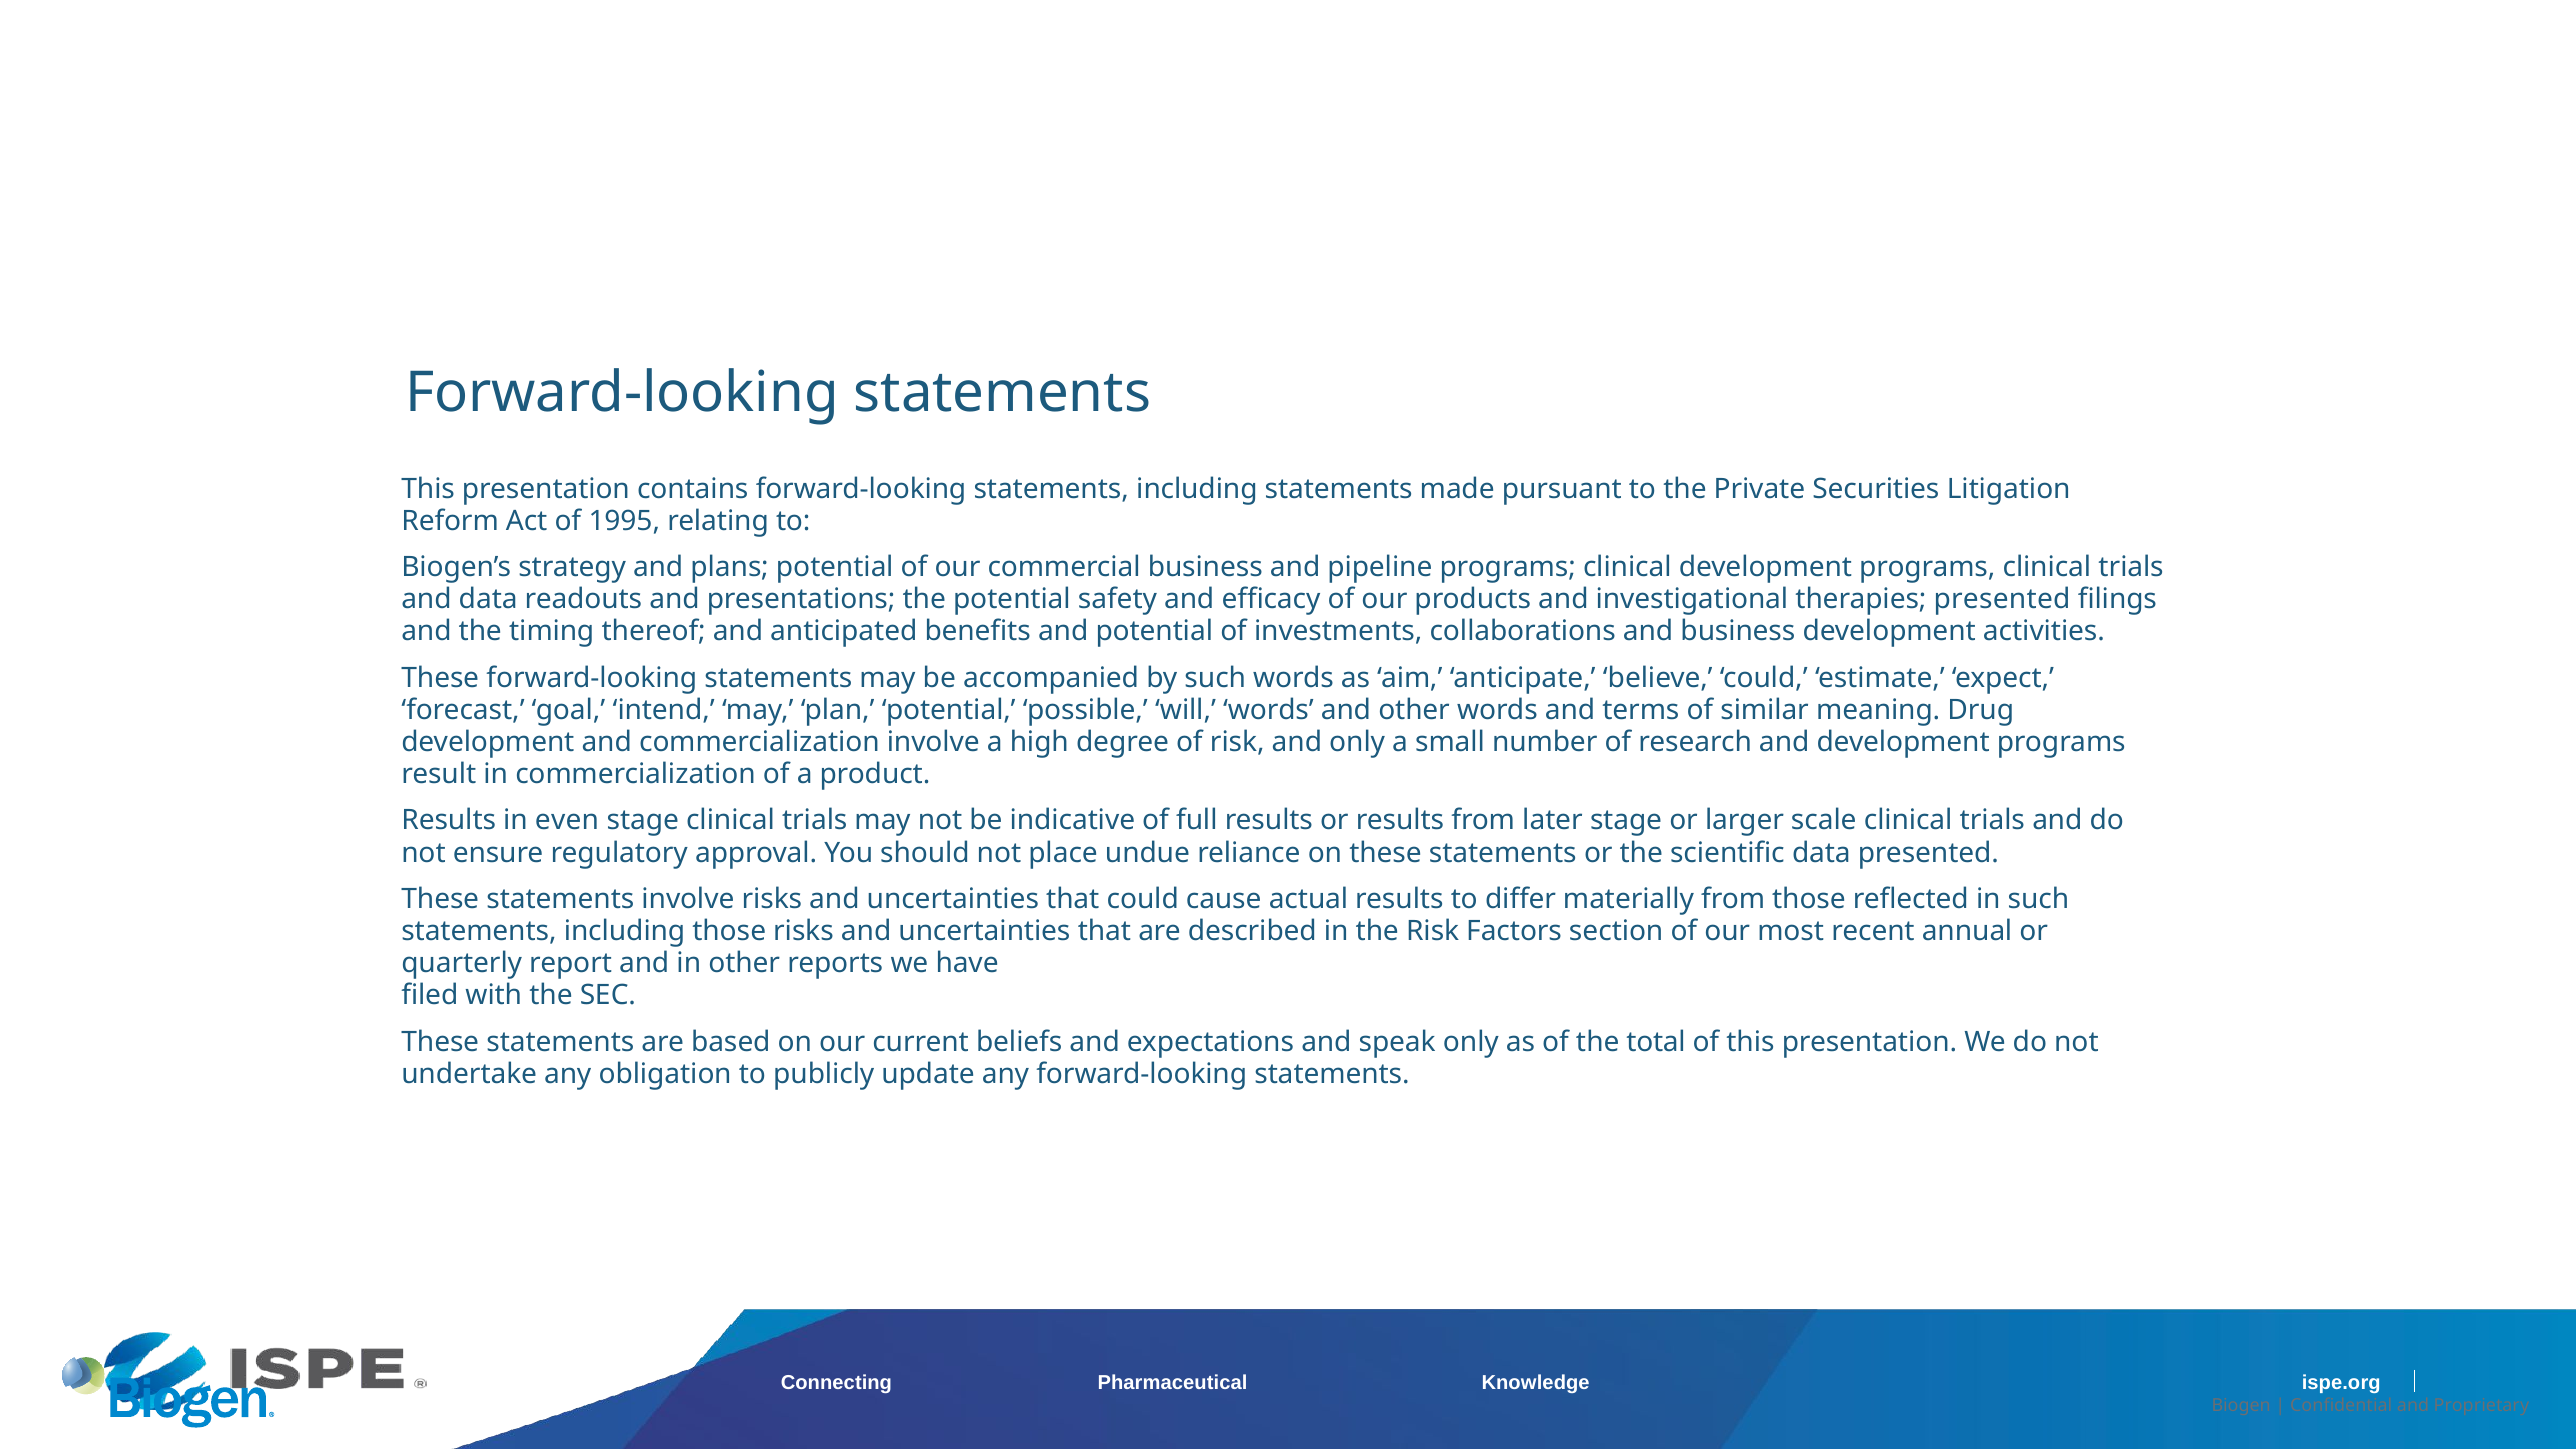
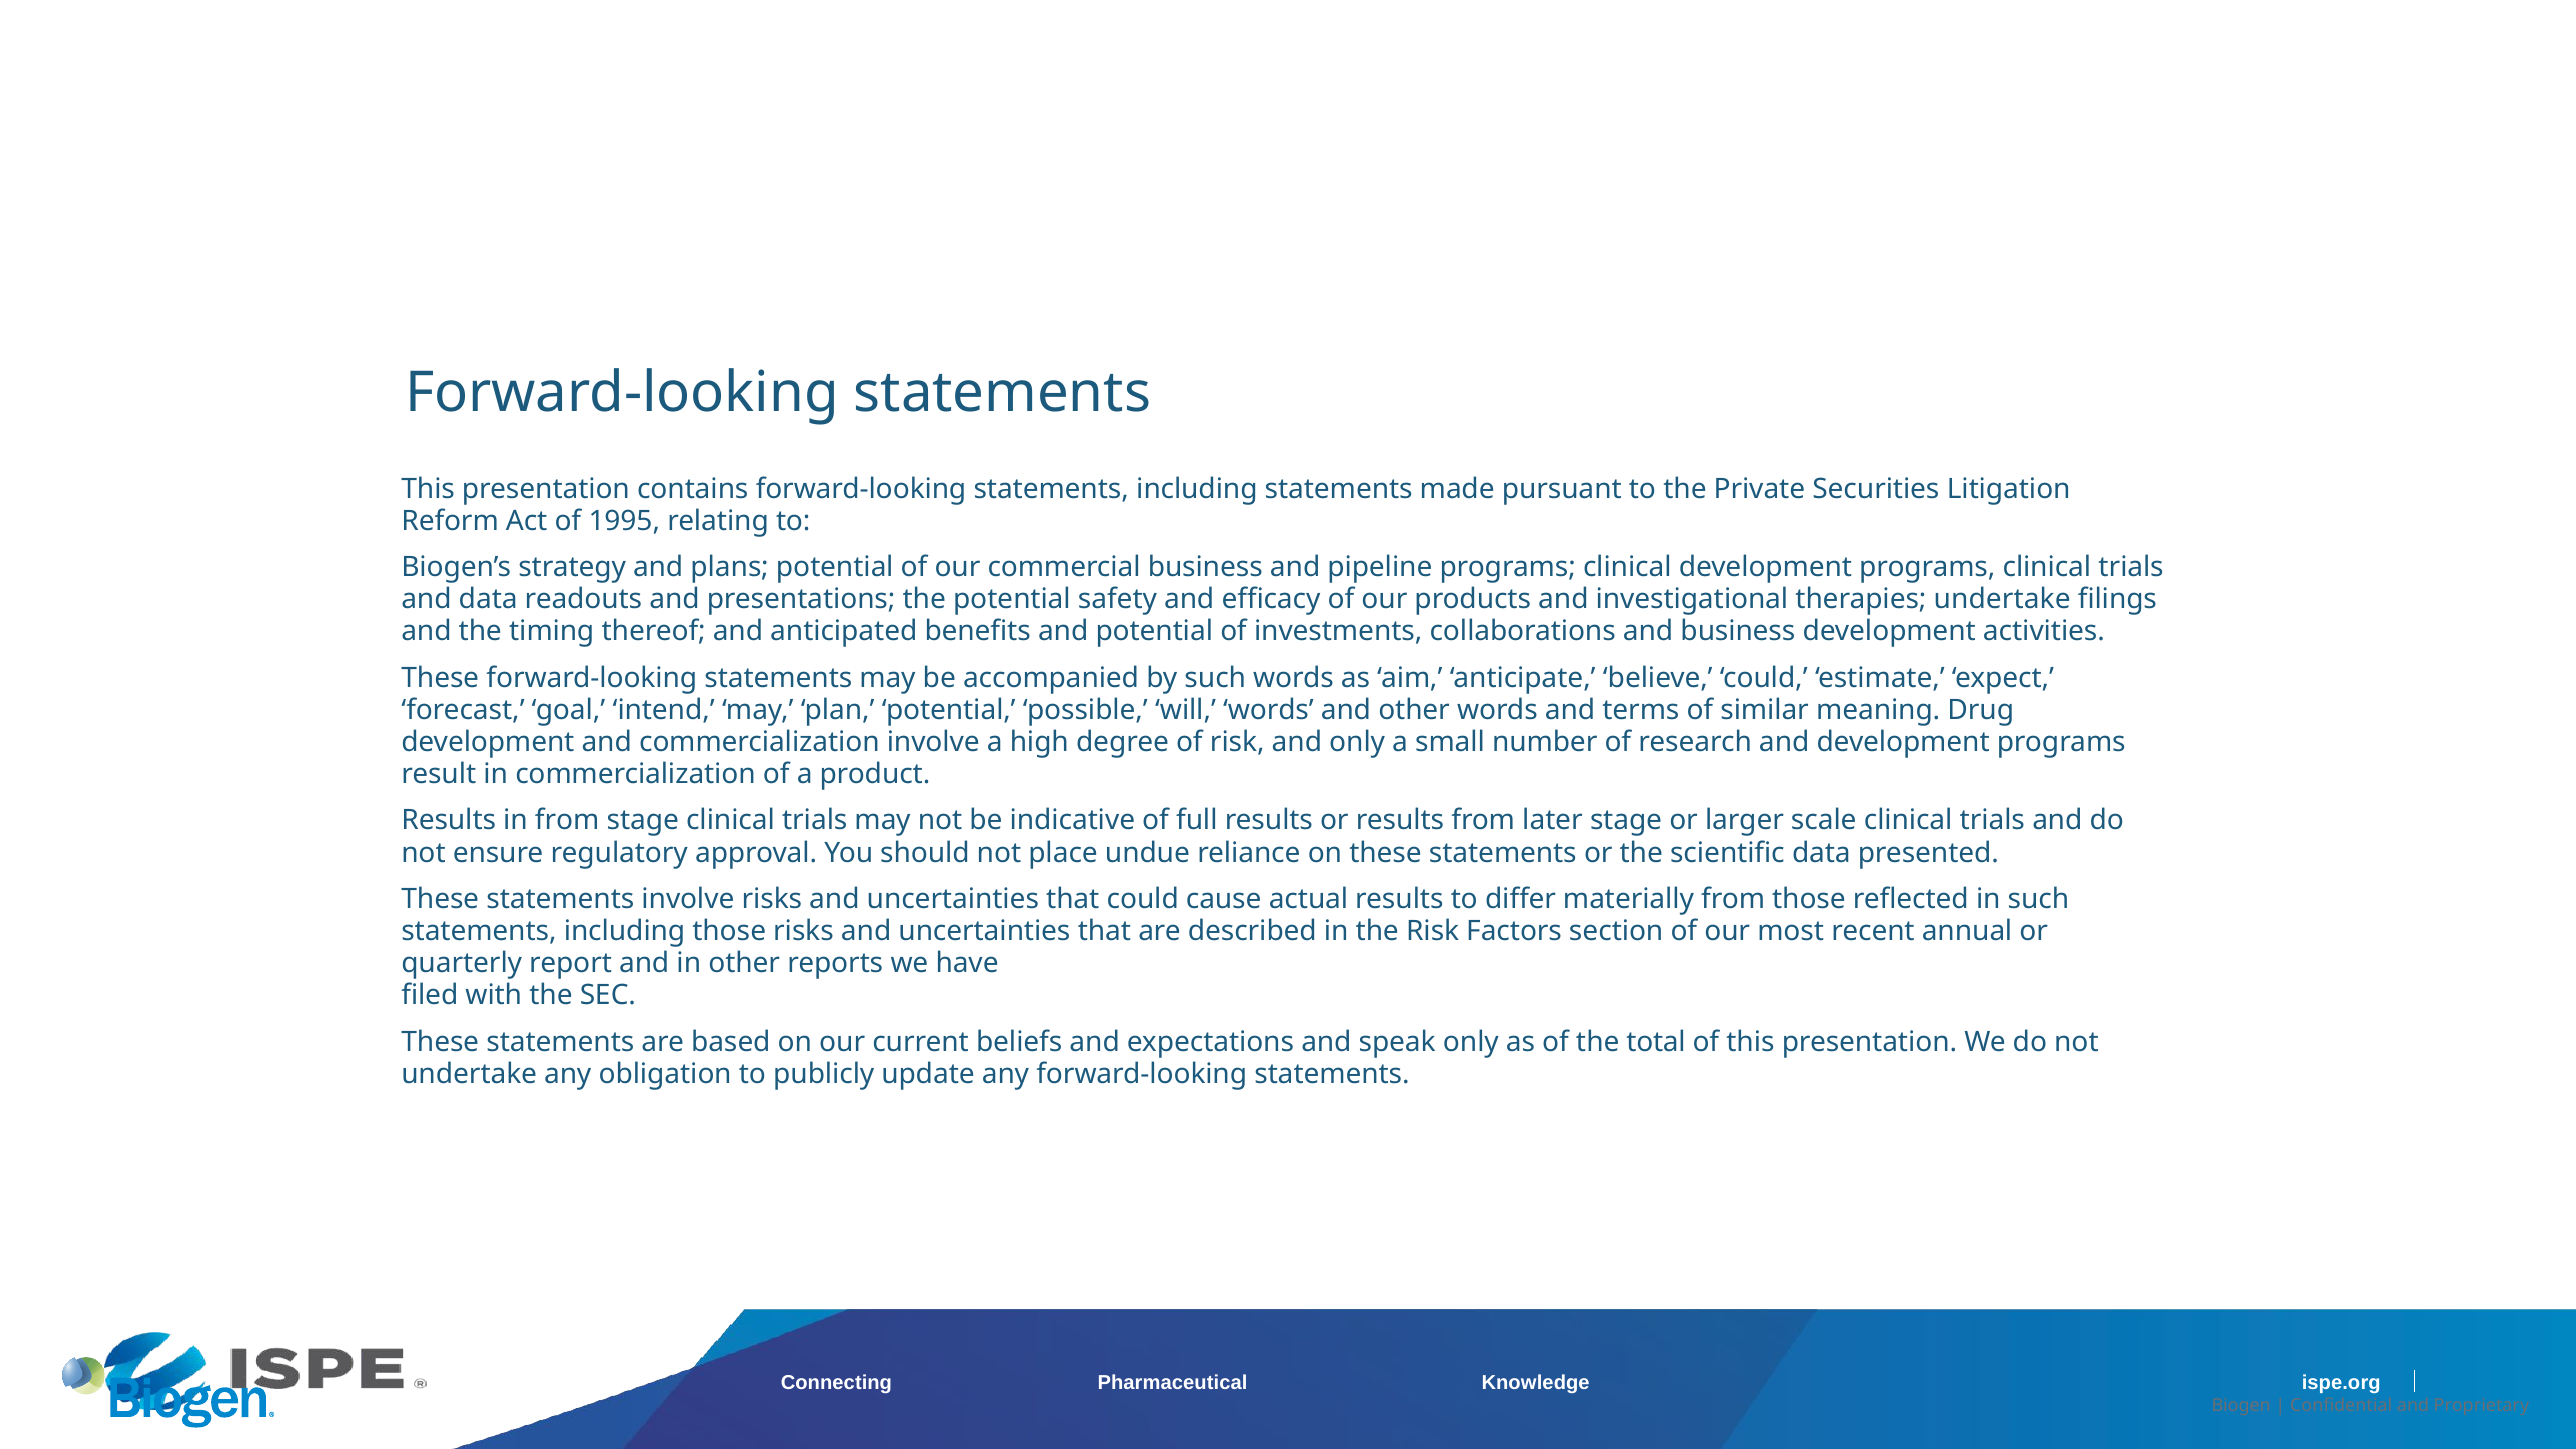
therapies presented: presented -> undertake (2002, 599)
in even: even -> from (567, 821)
